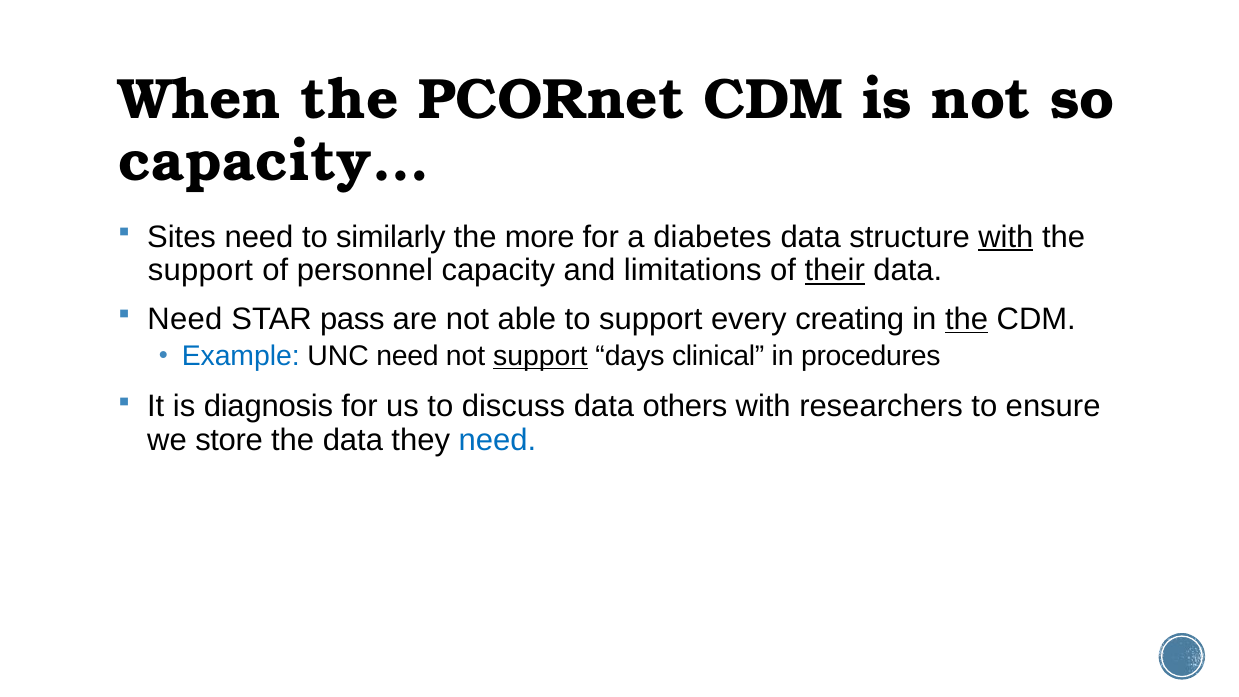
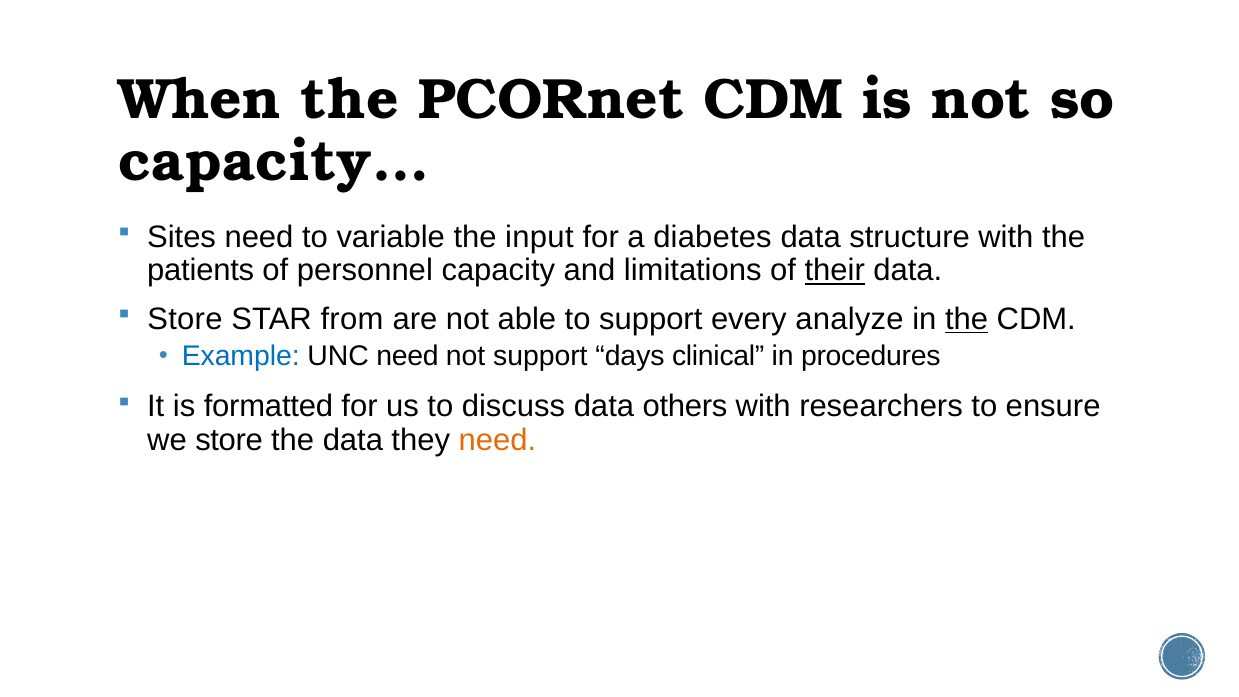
similarly: similarly -> variable (391, 237)
more: more -> input (539, 237)
with underline: present -> none (1006, 237)
support: support -> patients (201, 270)
Need: Need -> Store (185, 319)
pass: pass -> from (352, 319)
creating: creating -> analyze (849, 319)
support underline: present -> none (540, 356)
diagnosis: diagnosis -> formatted (268, 406)
need colour: blue -> orange (497, 440)
